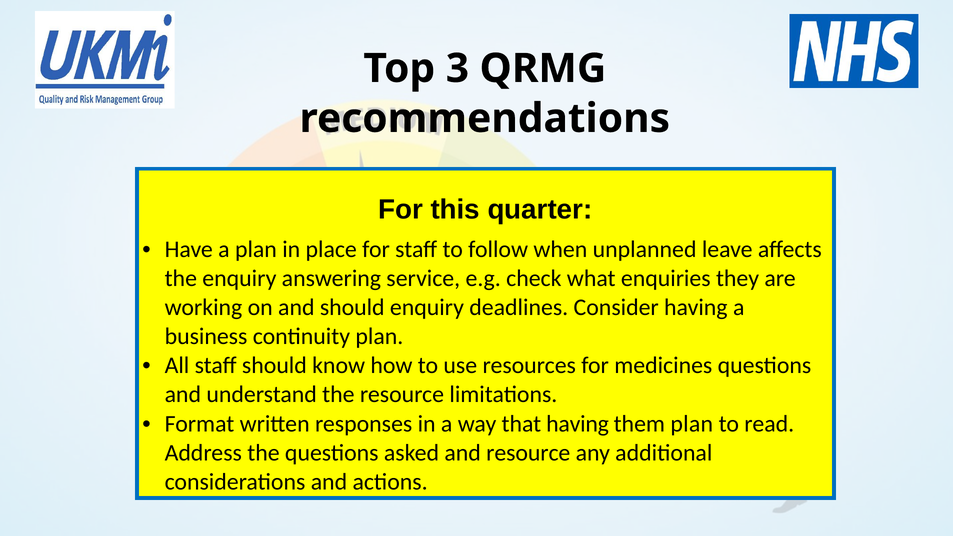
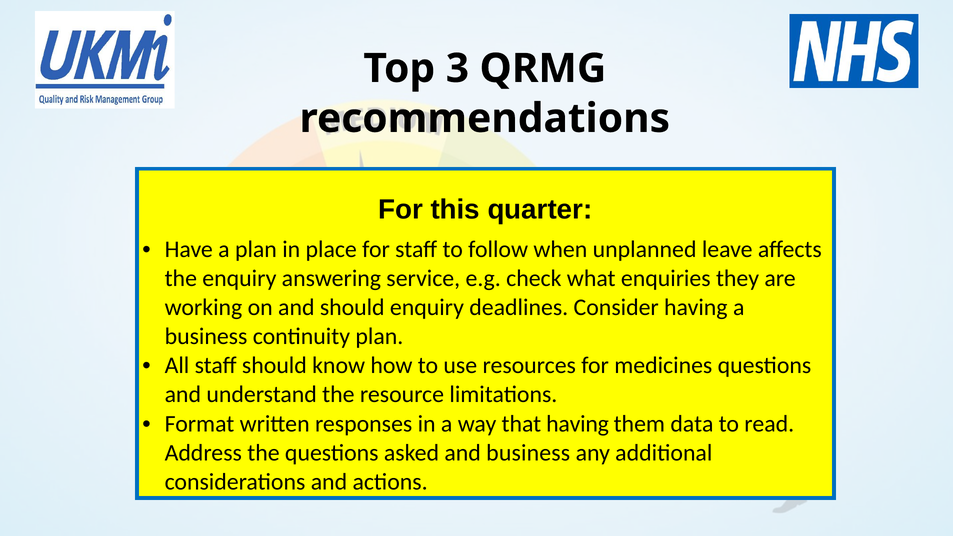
them plan: plan -> data (692, 424)
and resource: resource -> business (528, 453)
